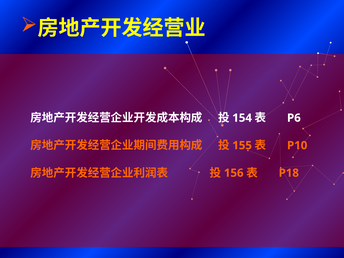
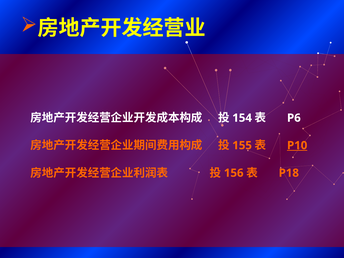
P10 underline: none -> present (297, 145)
